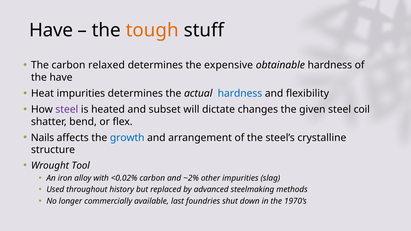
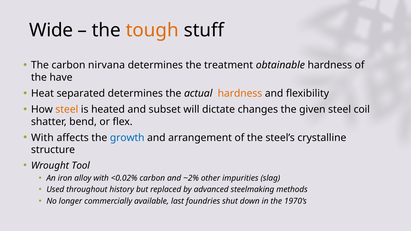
Have: Have -> Wide (51, 30)
relaxed: relaxed -> nirvana (107, 65)
expensive: expensive -> treatment (229, 65)
Heat impurities: impurities -> separated (81, 94)
hardness colour: blue -> orange (240, 94)
steel colour: purple -> orange (67, 110)
Nails: Nails -> With (42, 138)
